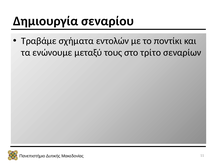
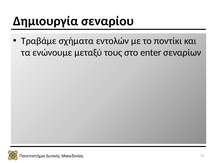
τρίτο: τρίτο -> enter (151, 52)
